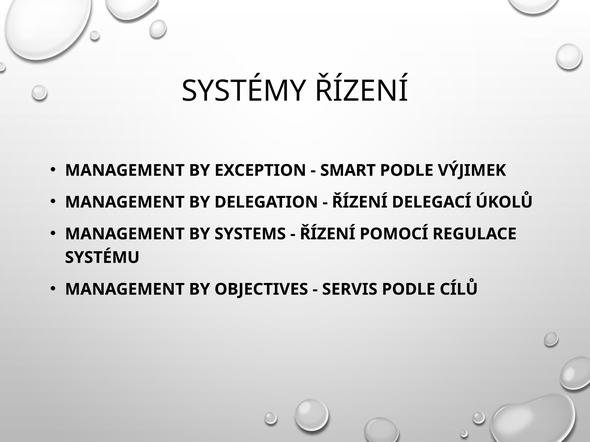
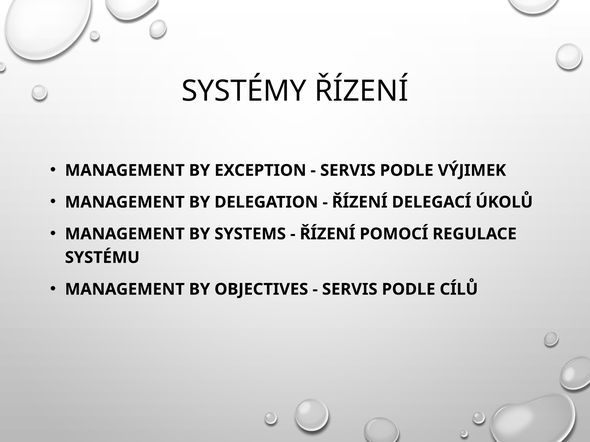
SMART: SMART -> SERVIS (348, 171)
